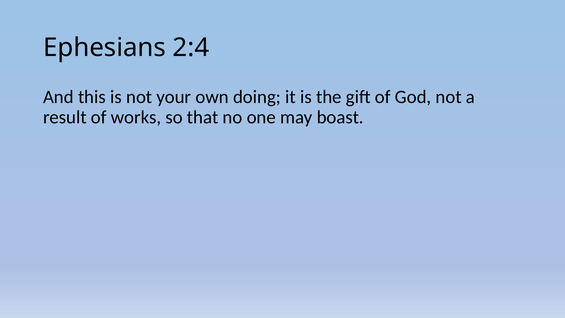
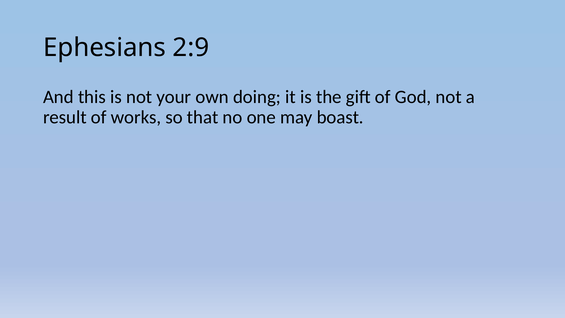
2:4: 2:4 -> 2:9 (191, 47)
